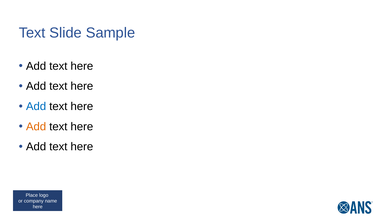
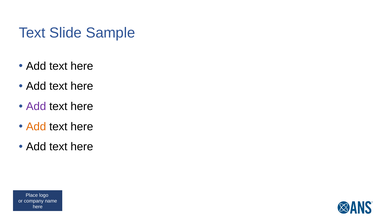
Add colour: blue -> purple (36, 107)
